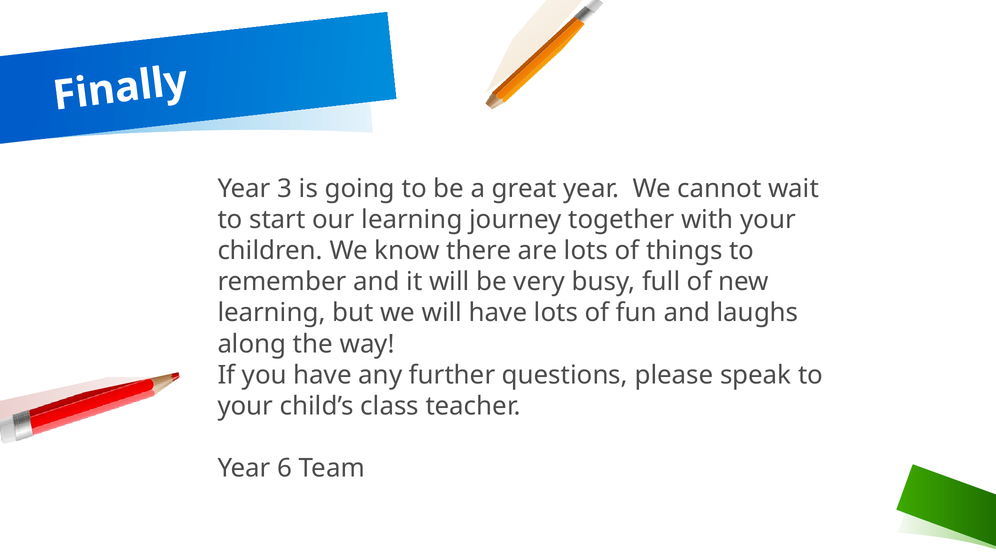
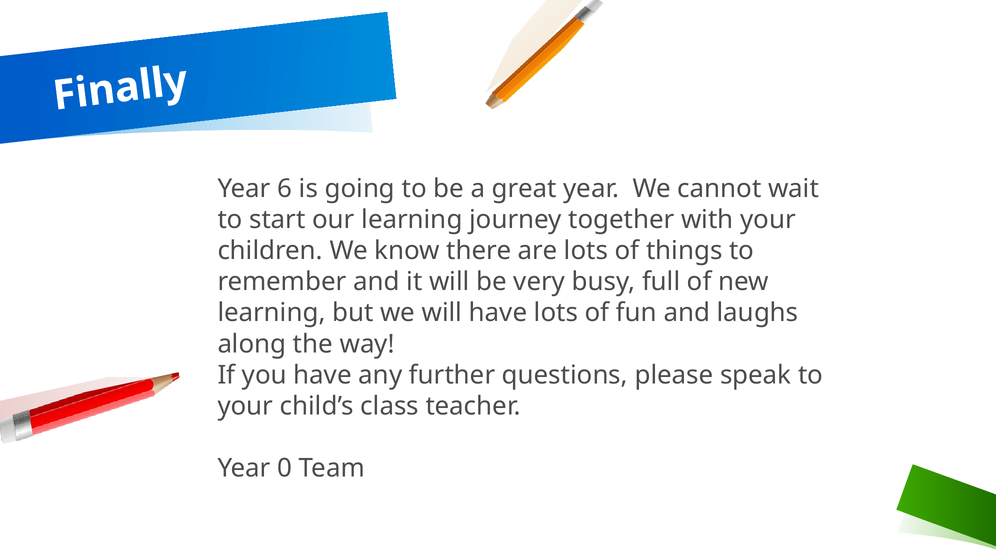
3: 3 -> 6 (285, 189)
6: 6 -> 0 (285, 469)
